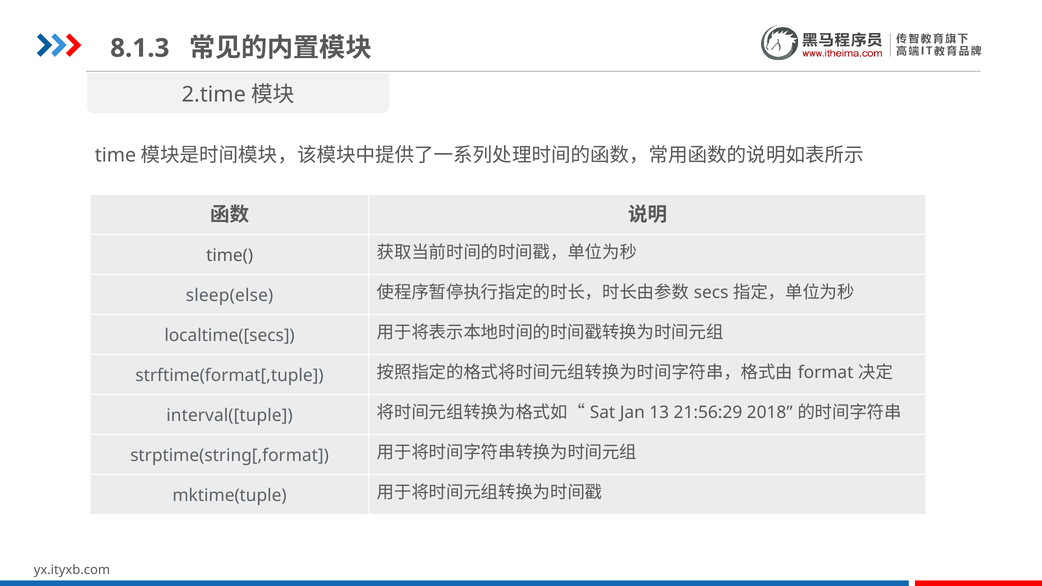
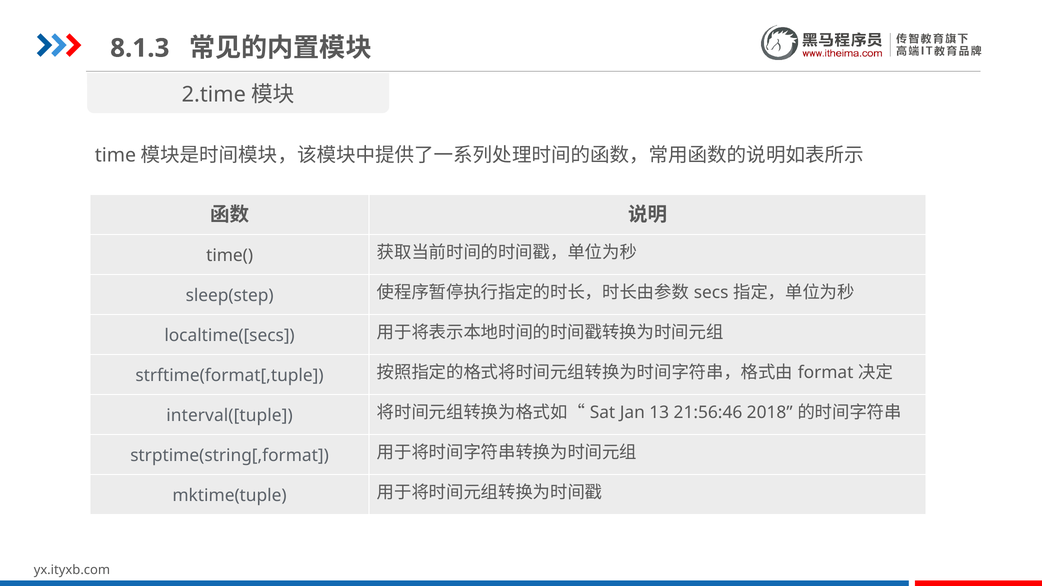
sleep(else: sleep(else -> sleep(step (230, 296)
21:56:29: 21:56:29 -> 21:56:46 (708, 413)
